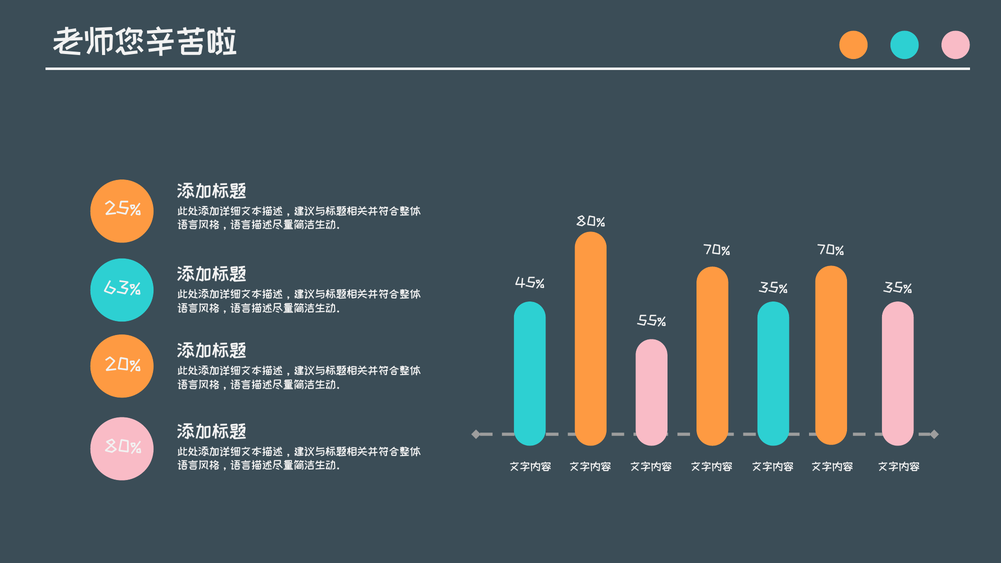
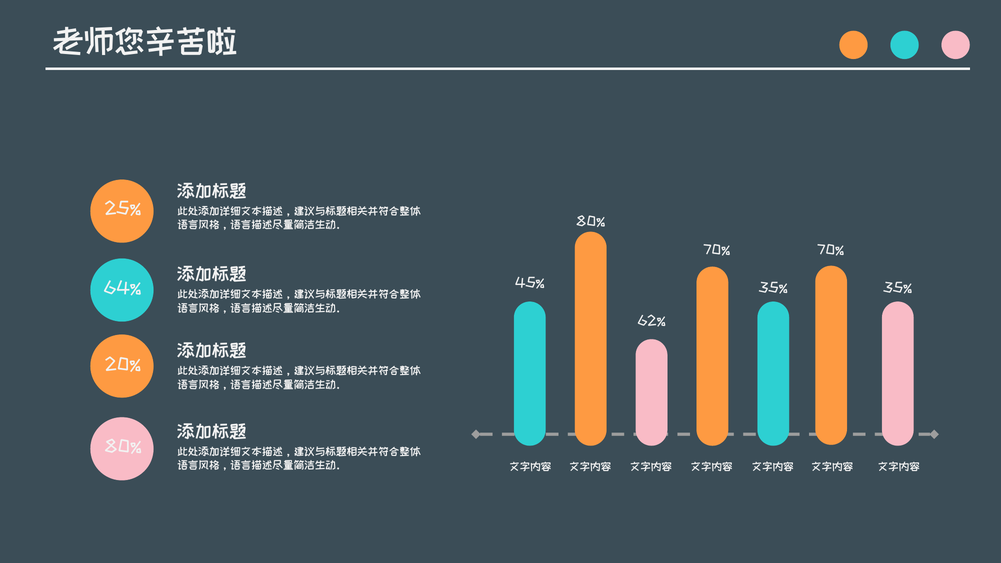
63%: 63% -> 64% (122, 288)
55%: 55% -> 62% (652, 321)
